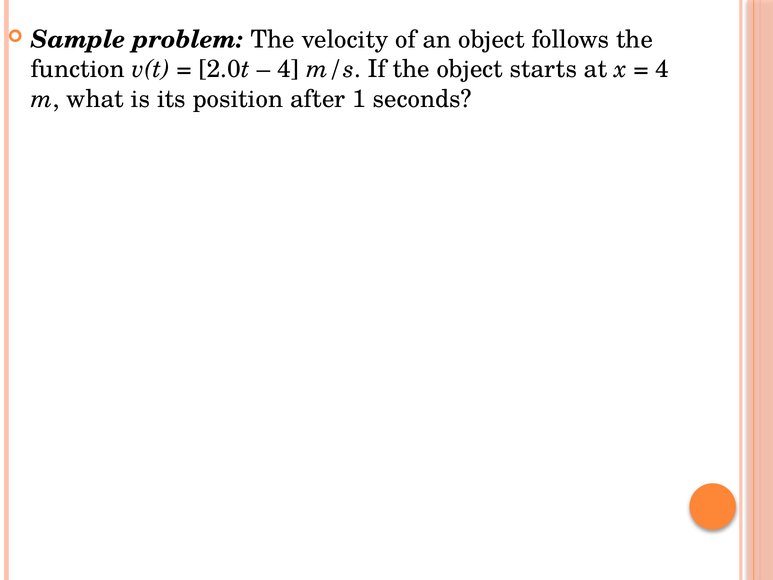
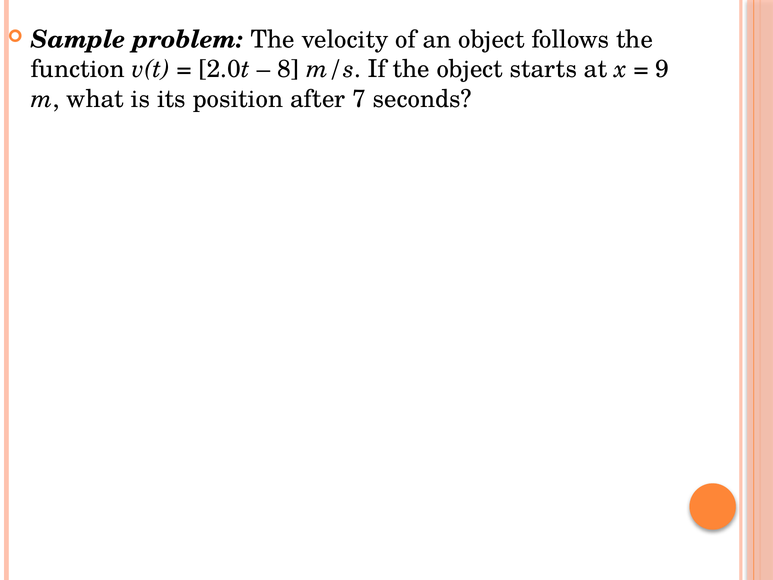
4: 4 -> 8 (288, 69)
4: 4 -> 9 (662, 69)
1: 1 -> 7 (359, 99)
